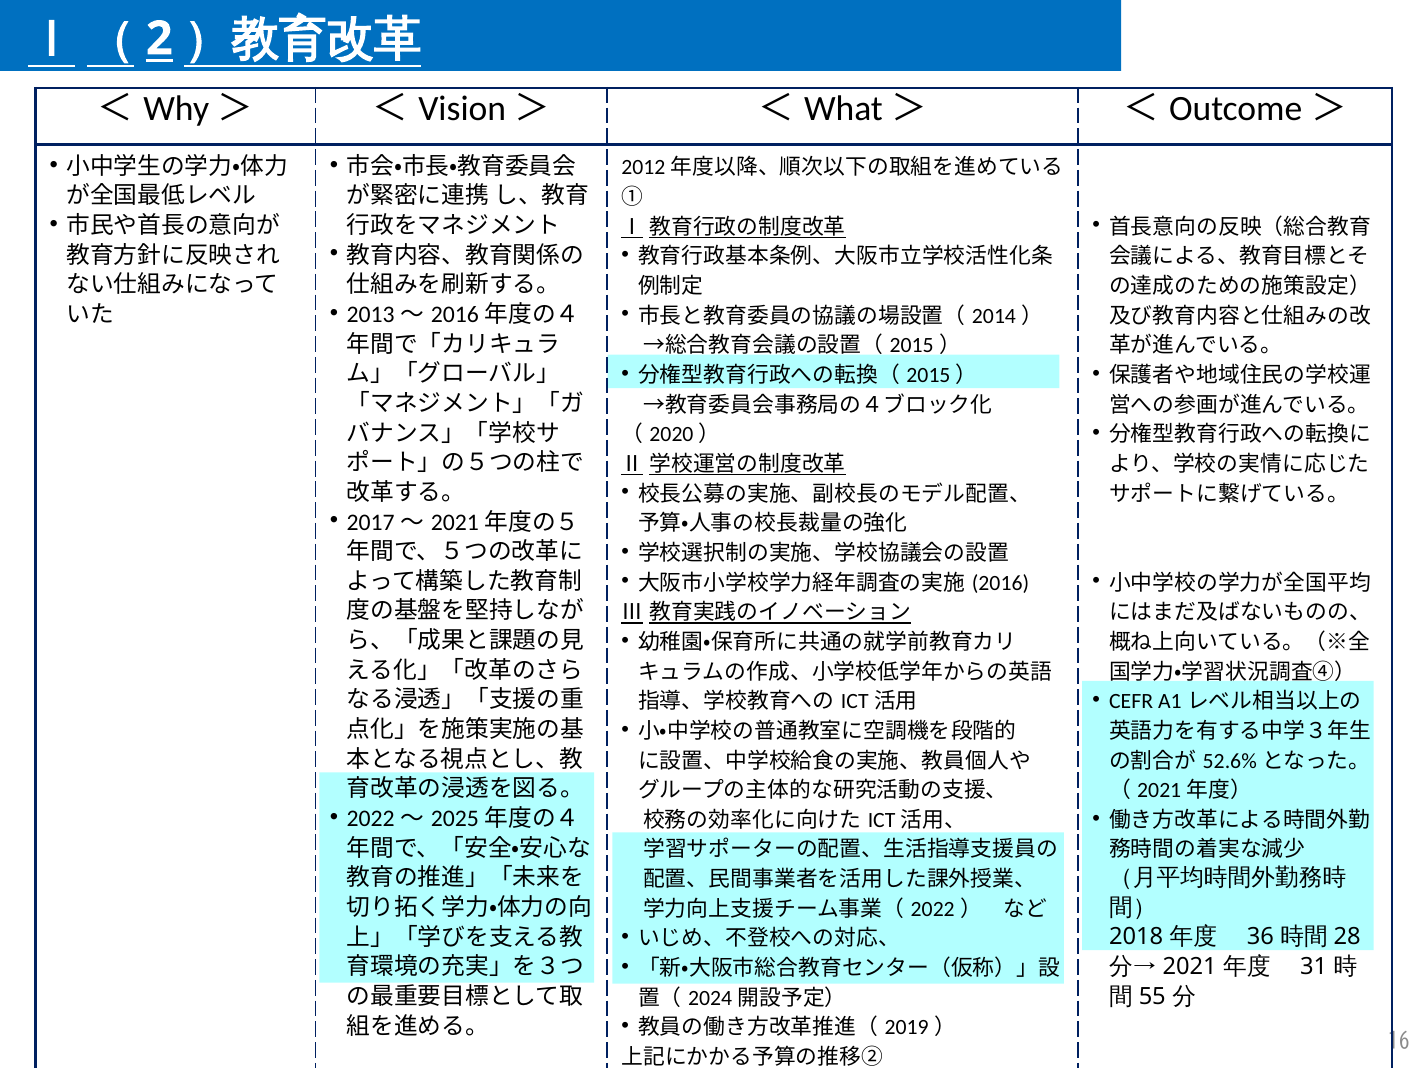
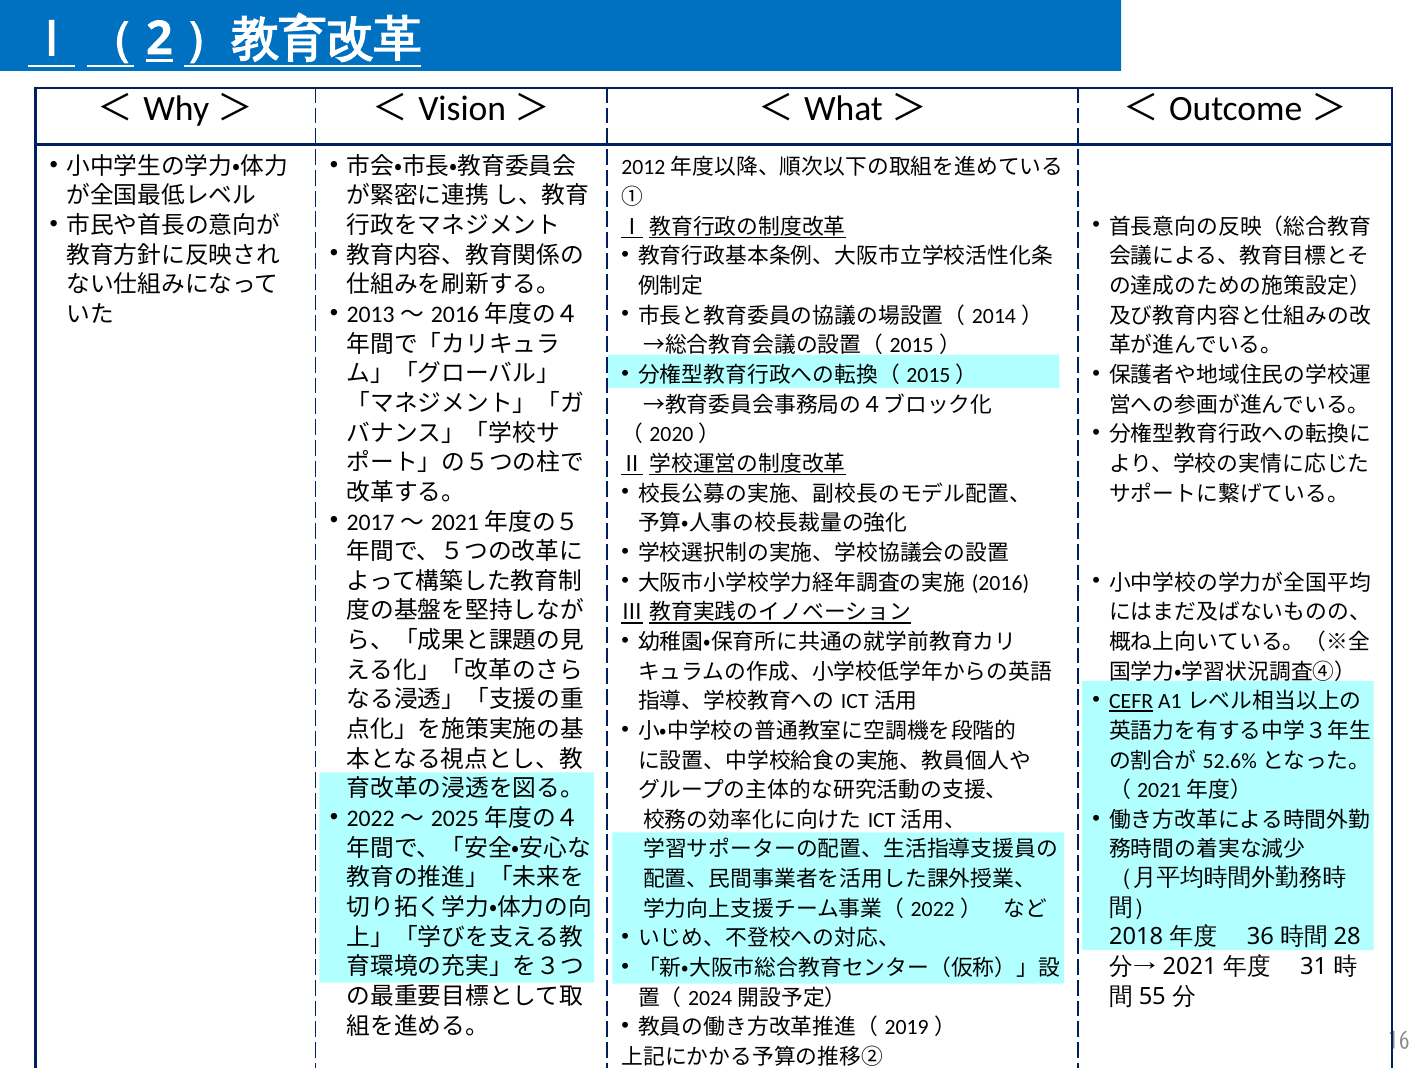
CEFR underline: none -> present (1131, 702)
